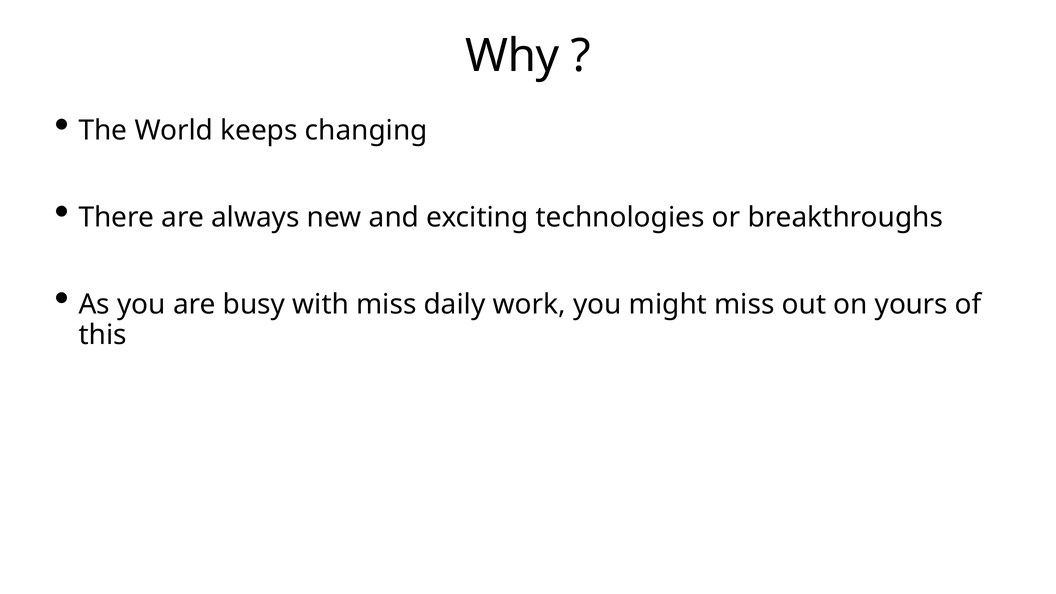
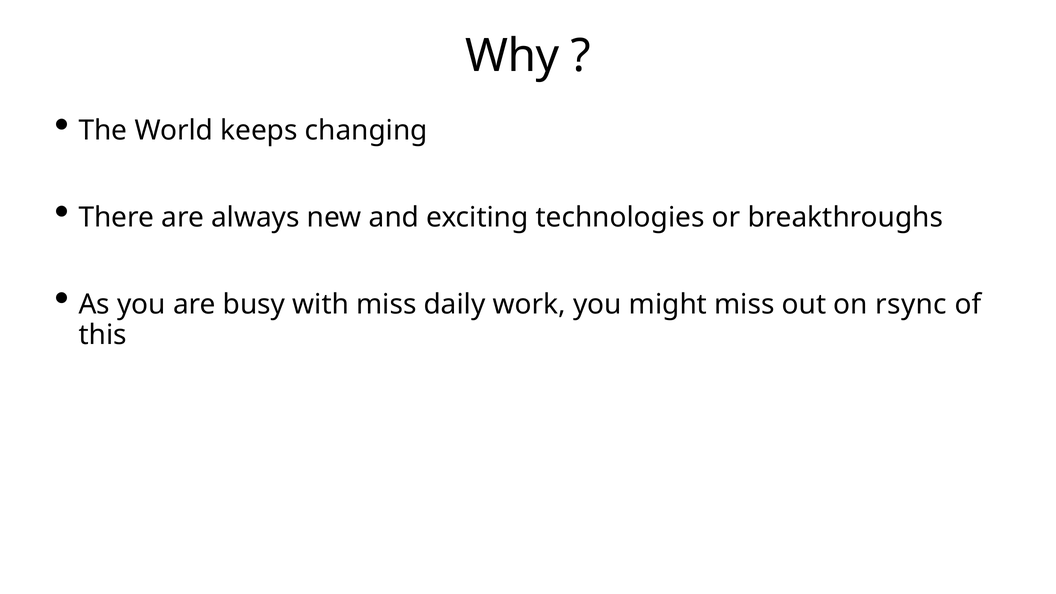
yours: yours -> rsync (911, 304)
